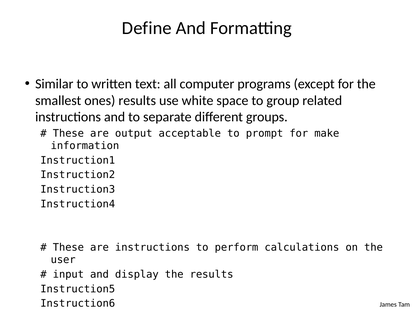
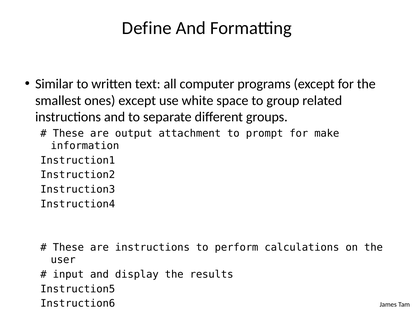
ones results: results -> except (137, 100)
acceptable: acceptable -> attachment (190, 133)
